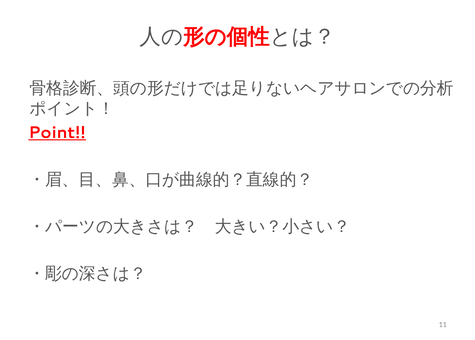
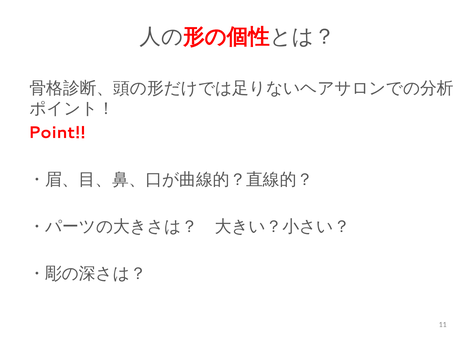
Point‼ underline: present -> none (57, 132)
